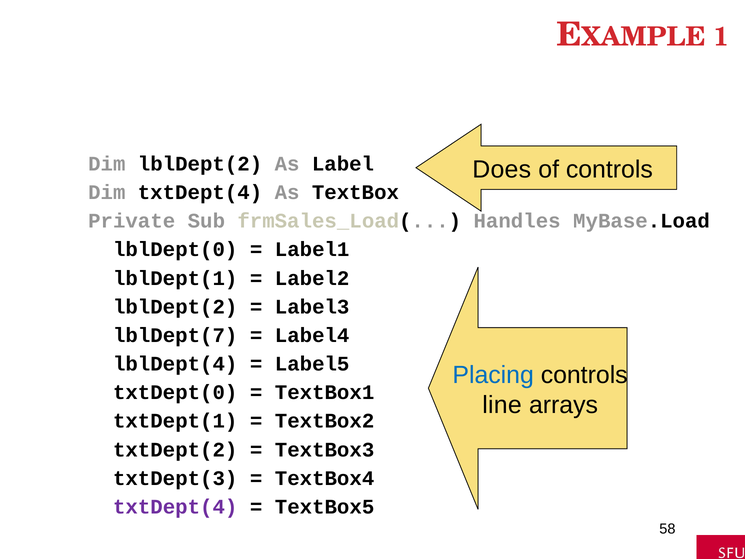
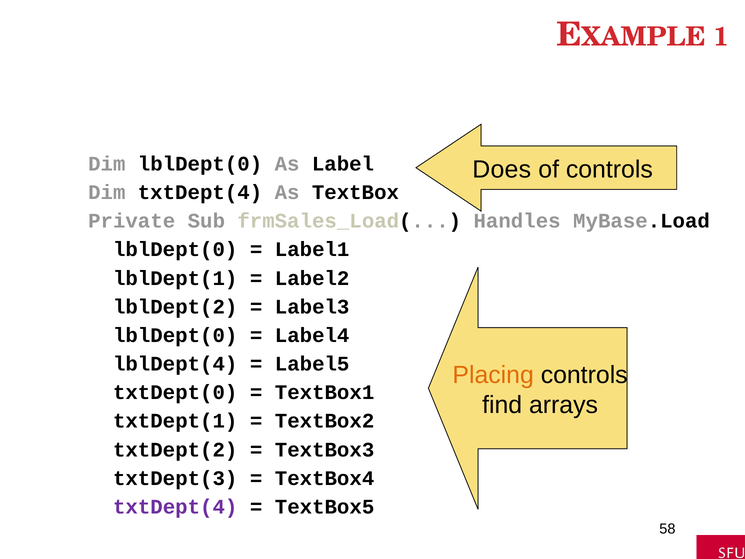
Dim lblDept(2: lblDept(2 -> lblDept(0 (200, 164)
lblDept(7: lblDept(7 -> lblDept(0 (175, 335)
Placing colour: blue -> orange (493, 375)
line: line -> find (502, 405)
